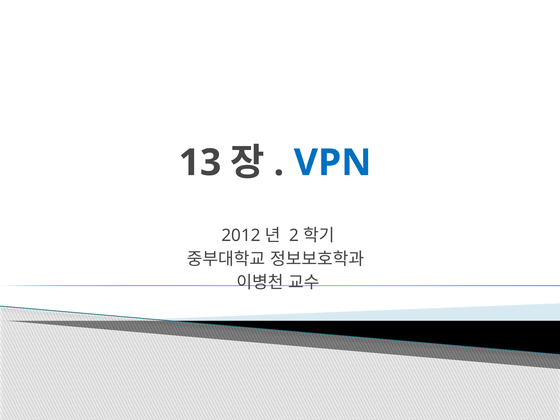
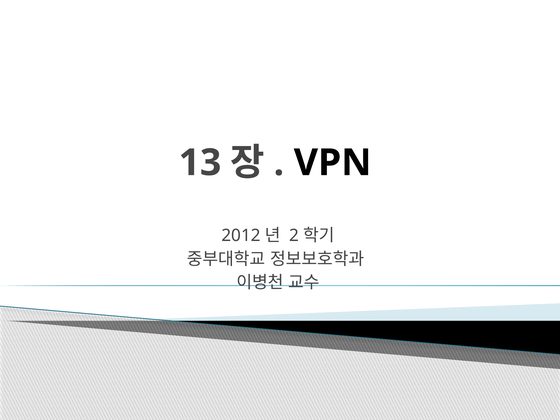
VPN colour: blue -> black (333, 163)
